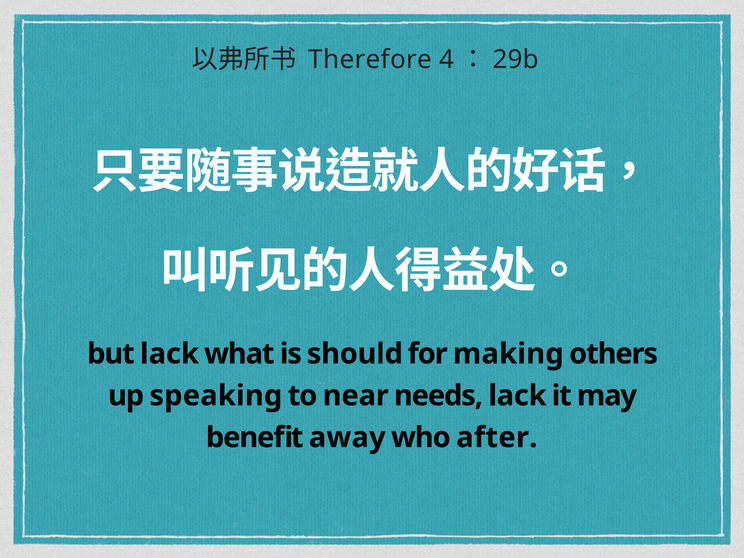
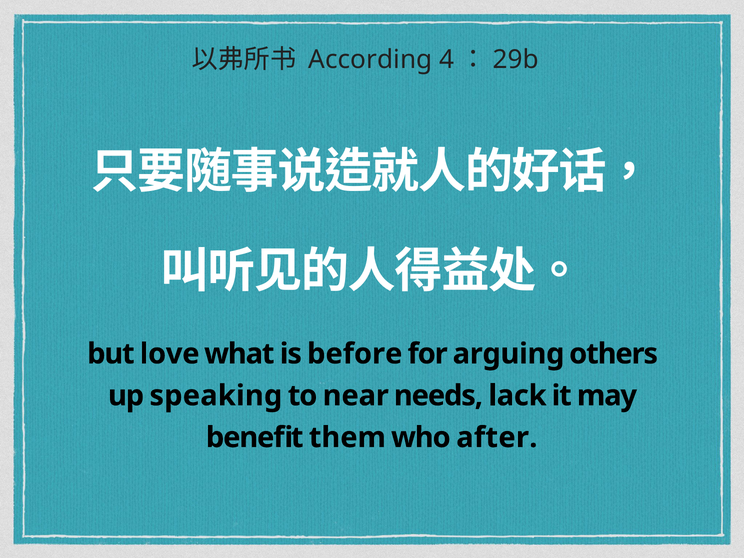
Therefore: Therefore -> According (370, 60)
but lack: lack -> love (170, 354)
should: should -> before (355, 354)
making: making -> arguing (509, 354)
away: away -> them (347, 438)
